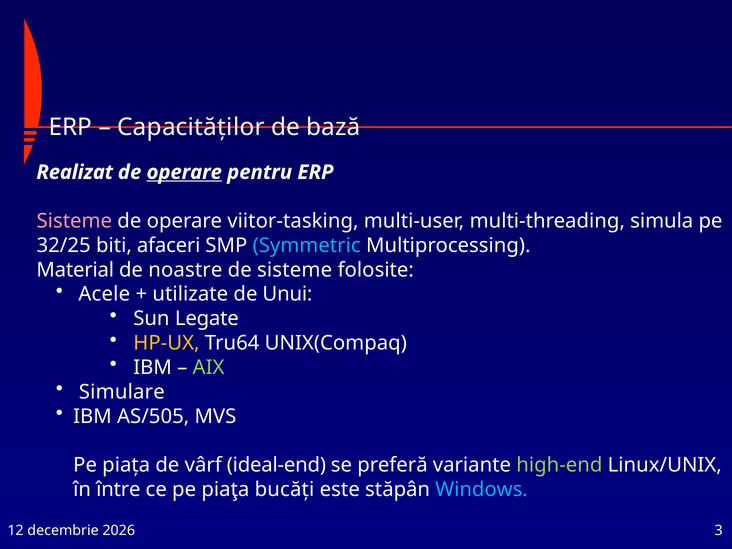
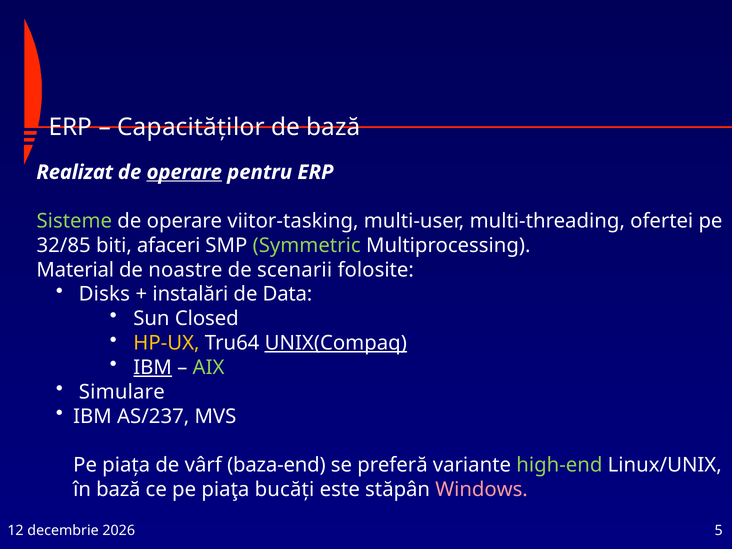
Sisteme colour: pink -> light green (74, 221)
simula: simula -> ofertei (662, 221)
32/25: 32/25 -> 32/85 (64, 245)
Symmetric colour: light blue -> light green (307, 245)
de sisteme: sisteme -> scenarii (295, 270)
Acele: Acele -> Disks (104, 294)
utilizate: utilizate -> instalări (190, 294)
Unui: Unui -> Data (287, 294)
Legate: Legate -> Closed (207, 319)
UNIX(Compaq underline: none -> present (336, 343)
IBM underline: none -> present (153, 367)
AS/505: AS/505 -> AS/237 (153, 416)
ideal-end: ideal-end -> baza-end (276, 465)
în între: între -> bază (118, 490)
Windows colour: light blue -> pink (482, 490)
3: 3 -> 5 (719, 531)
